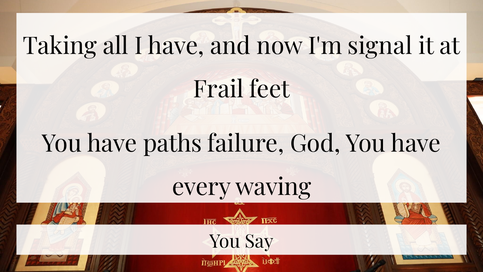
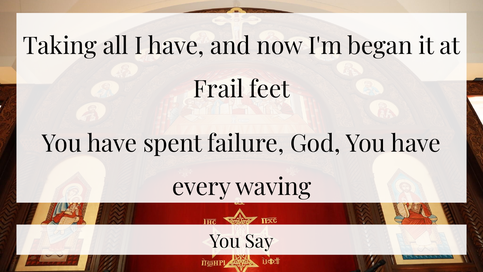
signal: signal -> began (380, 46)
paths: paths -> spent (173, 144)
